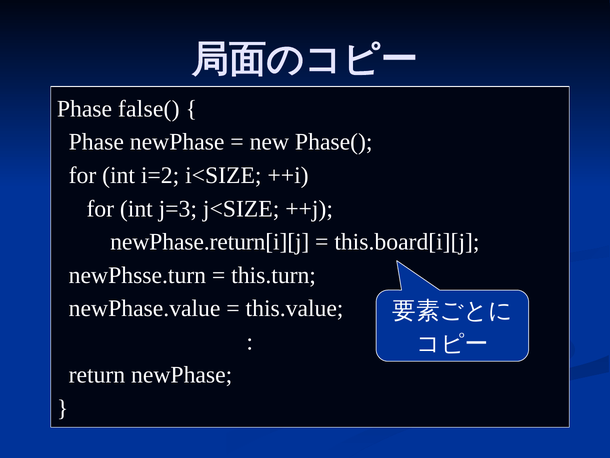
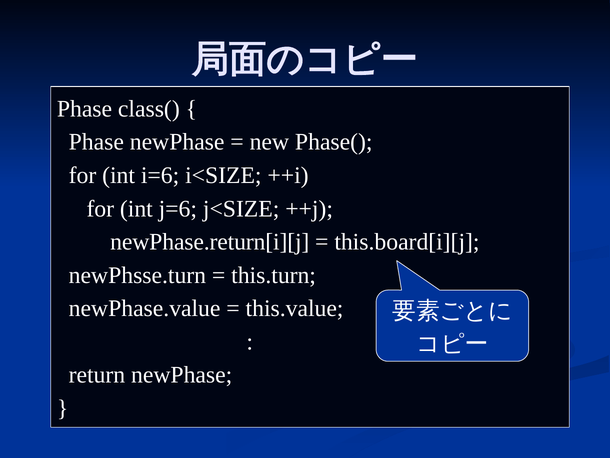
false(: false( -> class( (149, 109)
i=2: i=2 -> i=6 (160, 175)
j=3: j=3 -> j=6 (178, 208)
